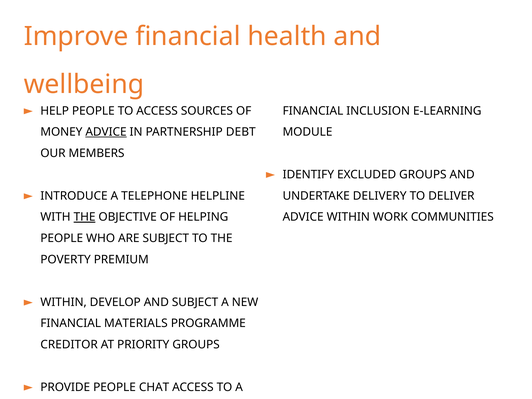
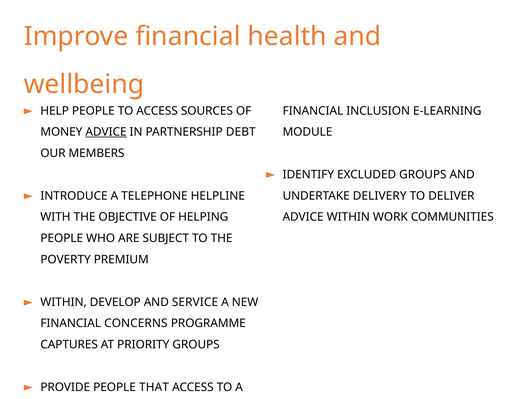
THE underline: present -> none (85, 217)
AND SUBJECT: SUBJECT -> SERVICE (195, 302)
MATERIALS: MATERIALS -> CONCERNS (136, 323)
CREDITOR: CREDITOR -> CAPTURES (69, 345)
CHAT: CHAT -> THAT (154, 387)
